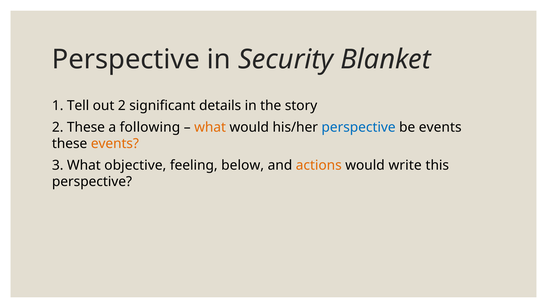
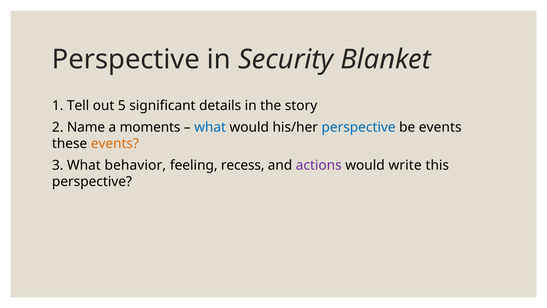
out 2: 2 -> 5 (122, 106)
2 These: These -> Name (86, 127)
following: following -> moments (150, 127)
what colour: orange -> blue (210, 127)
objective: objective -> behavior (135, 165)
below: below -> recess (243, 165)
actions colour: orange -> purple (319, 165)
